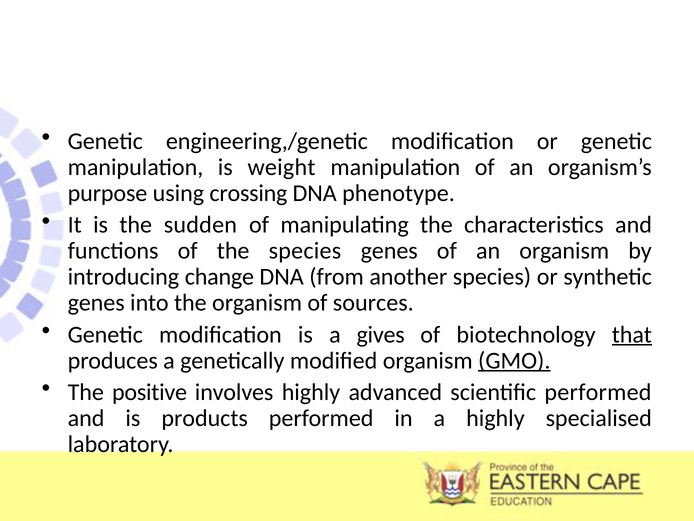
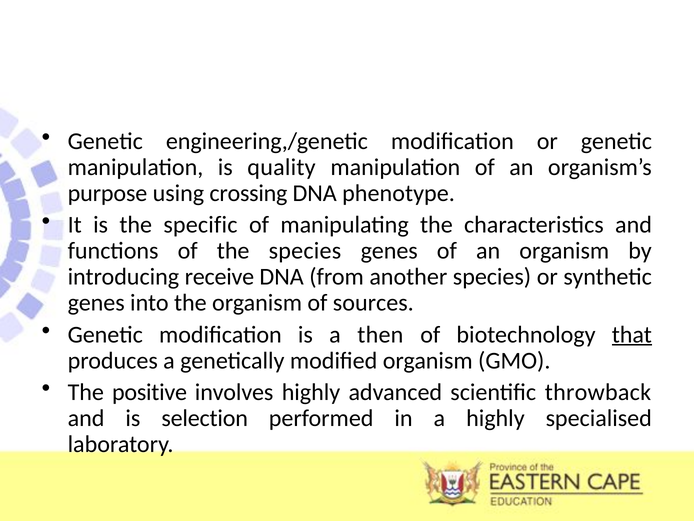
weight: weight -> quality (281, 167)
sudden: sudden -> specific (200, 225)
change: change -> receive (219, 277)
gives: gives -> then (380, 334)
GMO underline: present -> none (514, 360)
scientific performed: performed -> throwback (598, 392)
products: products -> selection (205, 418)
